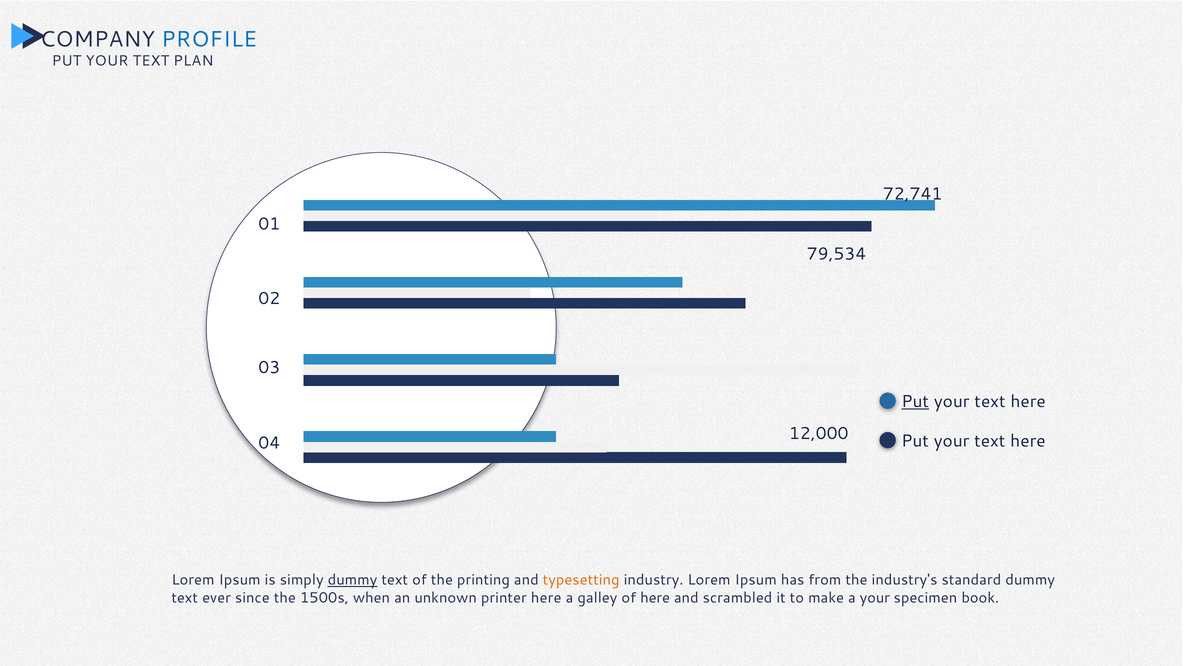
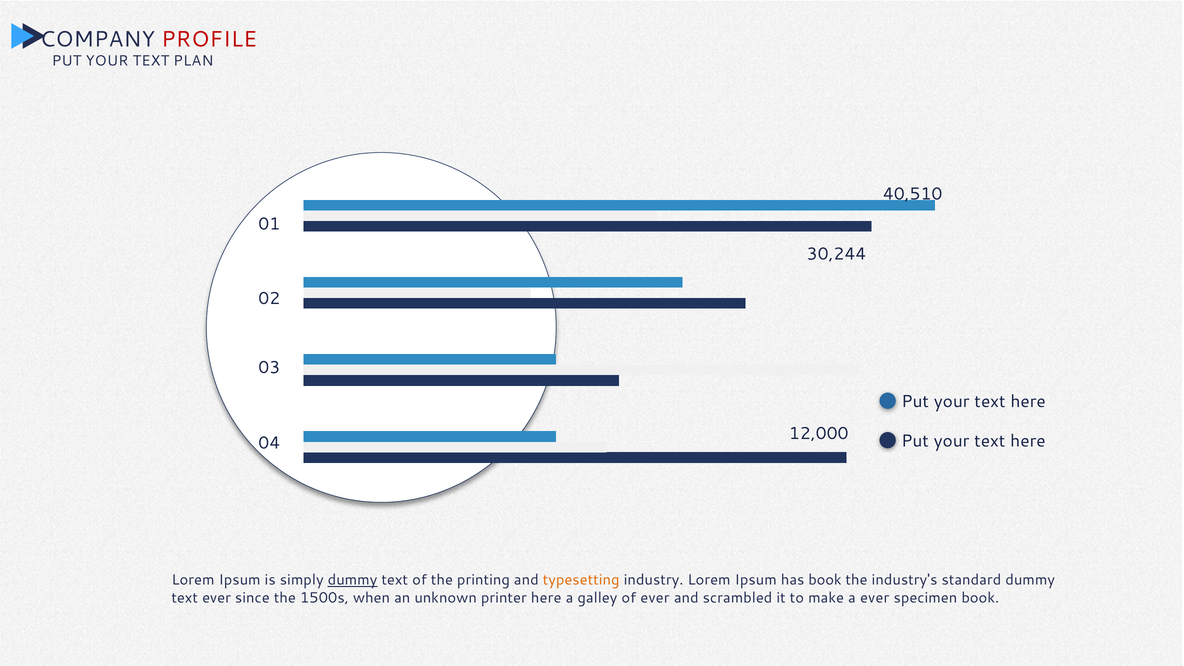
PROFILE colour: blue -> red (209, 39)
72,741: 72,741 -> 40,510 (913, 194)
79,534: 79,534 -> 30,244 (837, 254)
Put underline: present -> none (915, 402)
has from: from -> book (825, 580)
of here: here -> ever (655, 598)
a your: your -> ever (875, 598)
